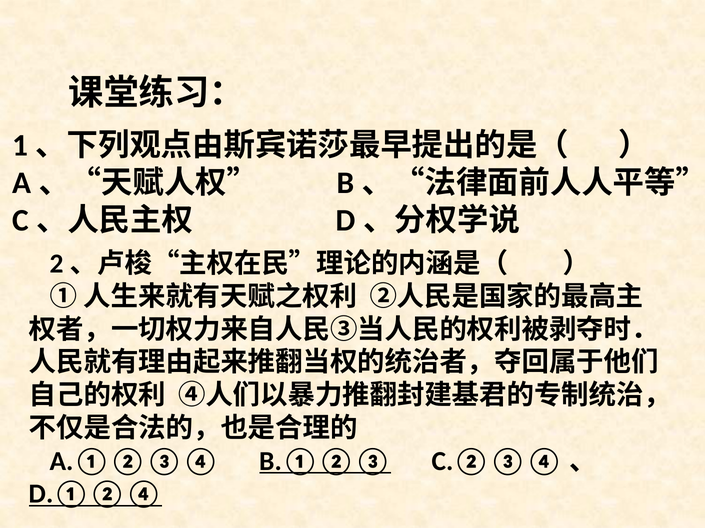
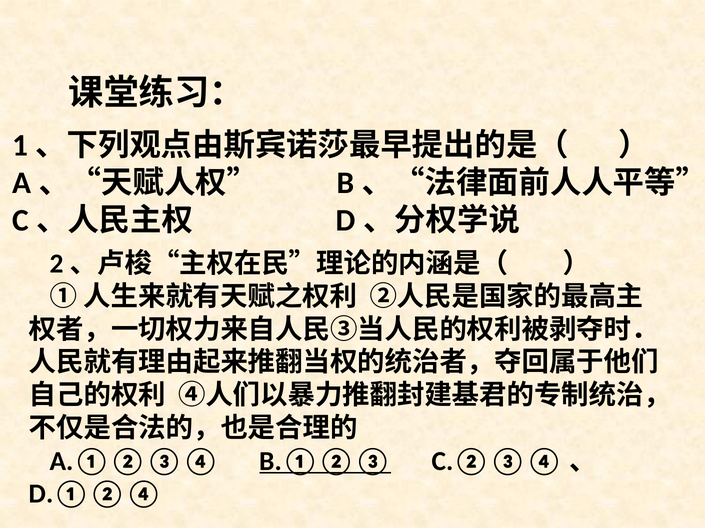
D.①②④ underline: present -> none (96, 495)
